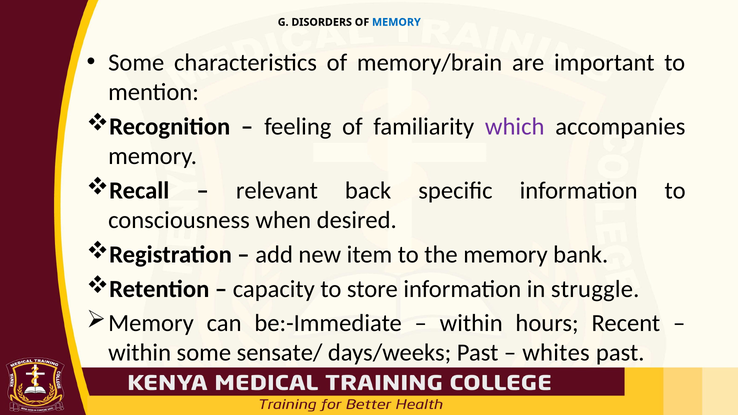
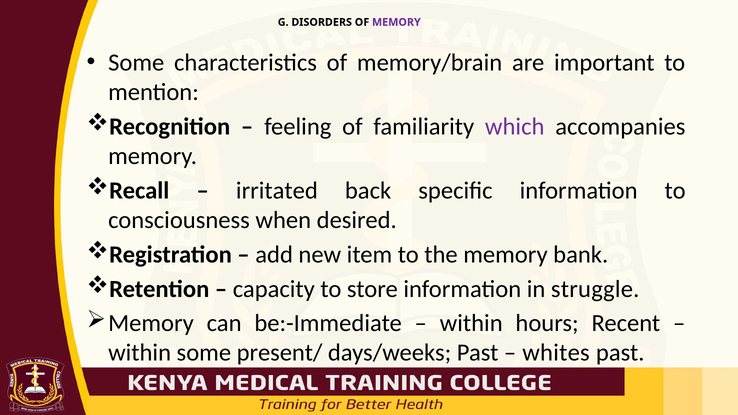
MEMORY colour: blue -> purple (396, 22)
relevant: relevant -> irritated (277, 191)
sensate/: sensate/ -> present/ (280, 353)
